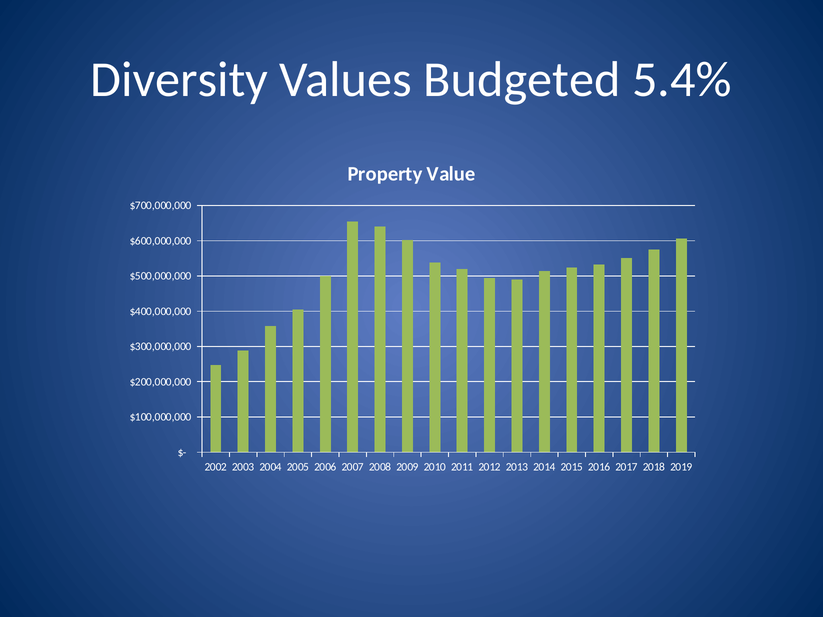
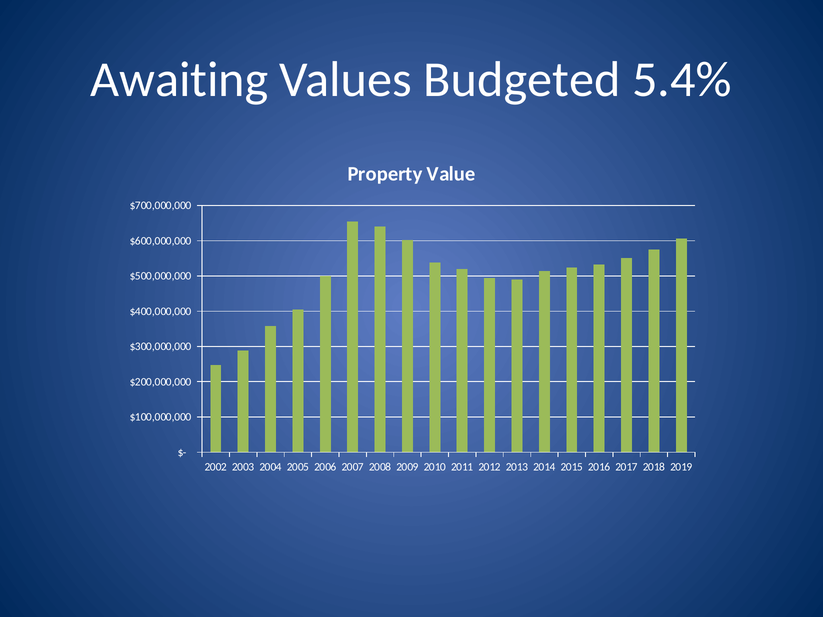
Diversity: Diversity -> Awaiting (179, 80)
